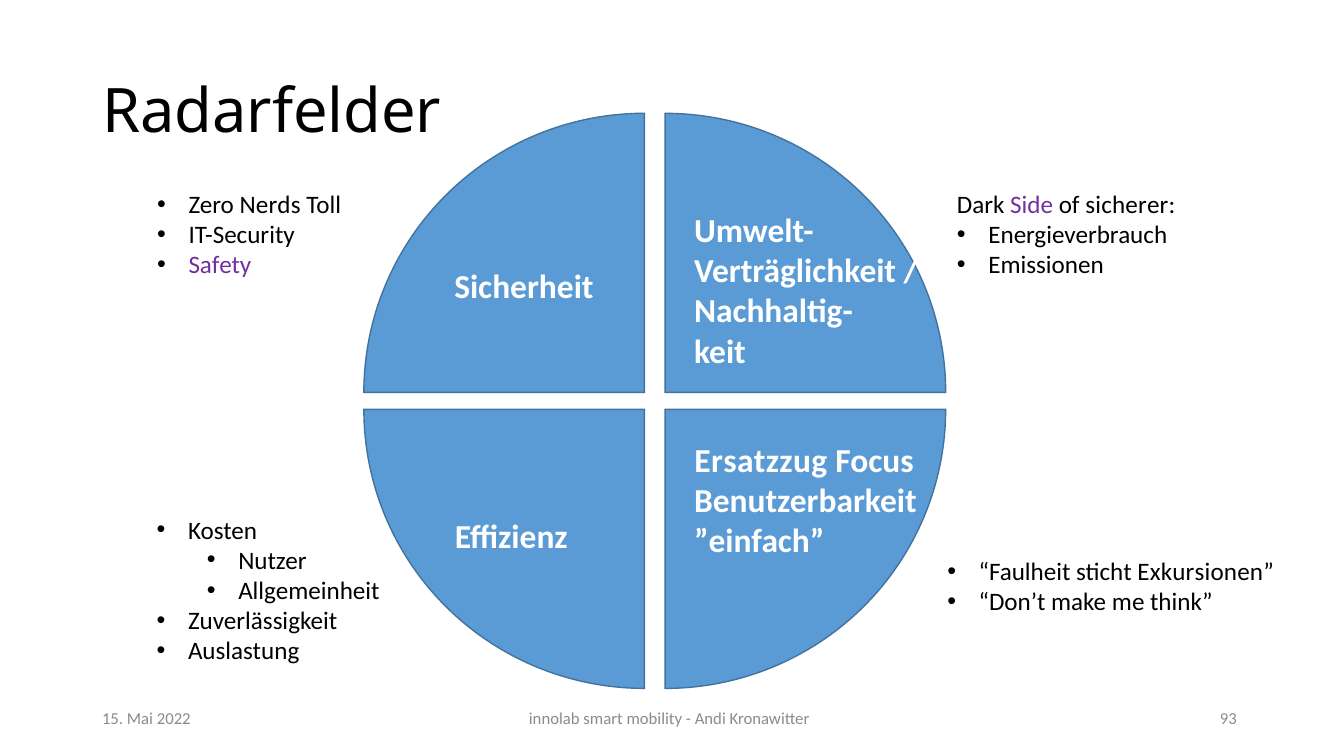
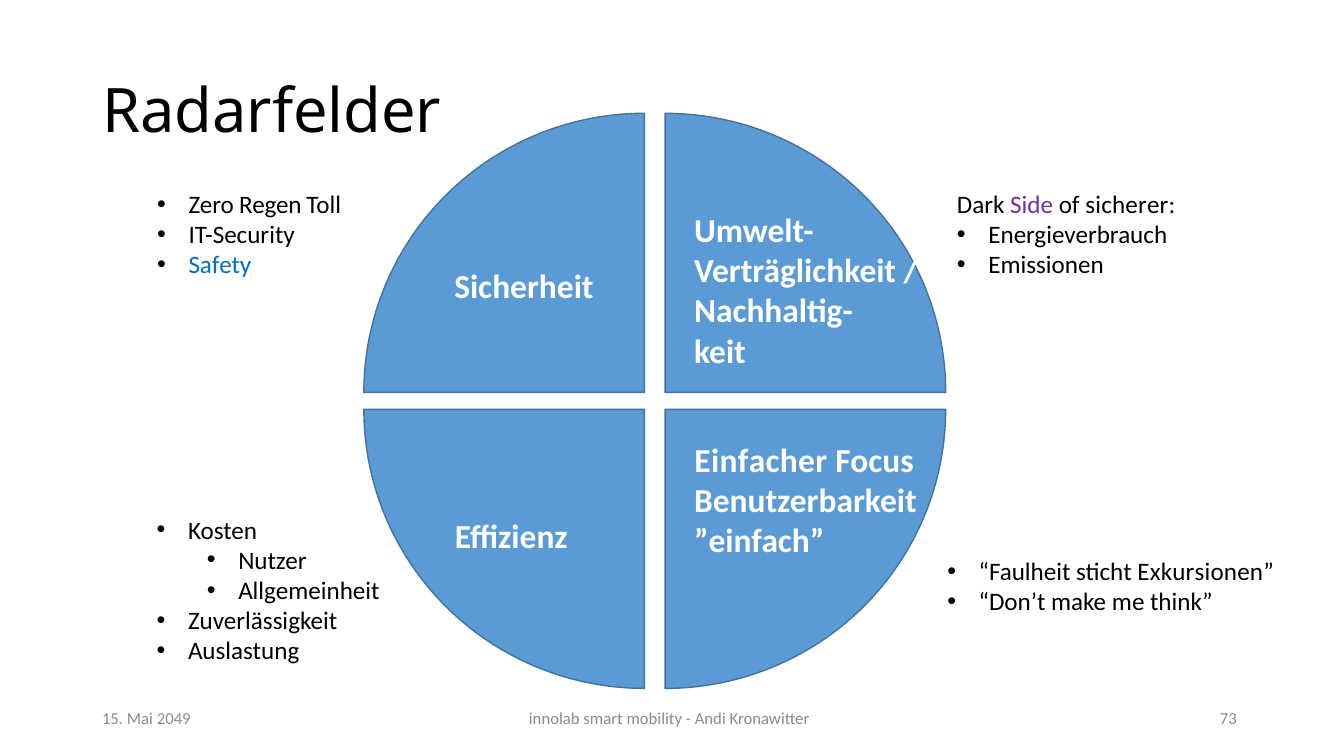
Nerds: Nerds -> Regen (270, 205)
Safety colour: purple -> blue (220, 266)
Ersatzzug: Ersatzzug -> Einfacher (761, 462)
93: 93 -> 73 (1228, 719)
2022: 2022 -> 2049 (174, 719)
